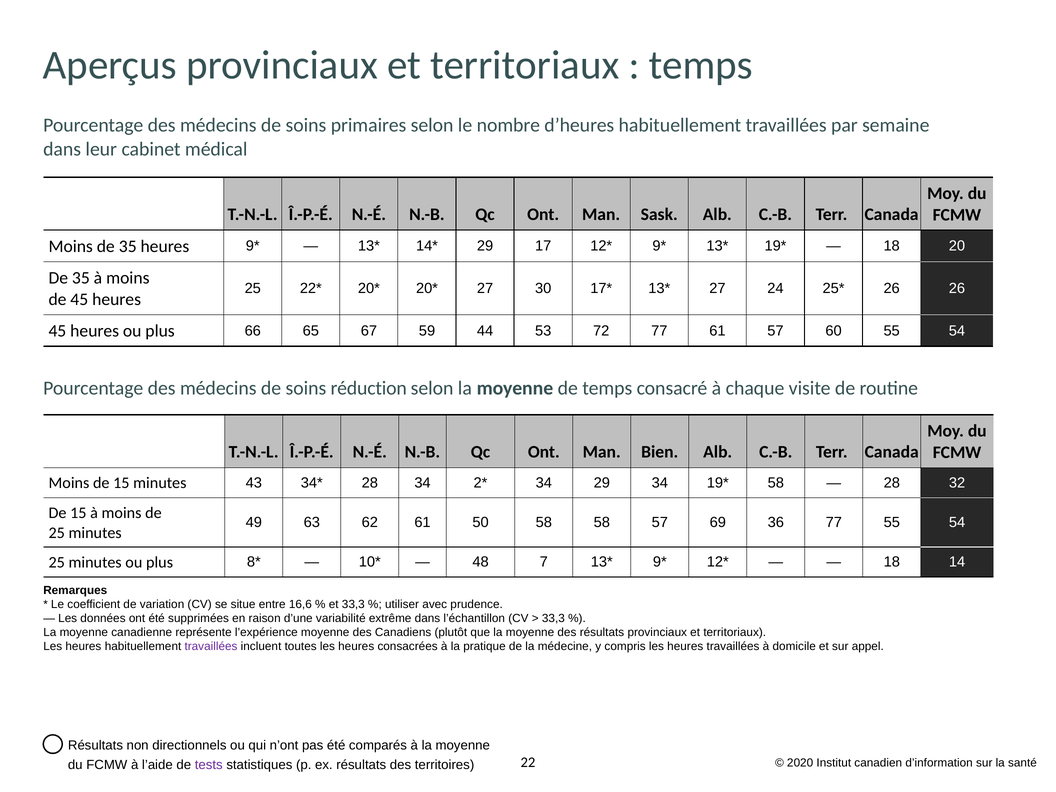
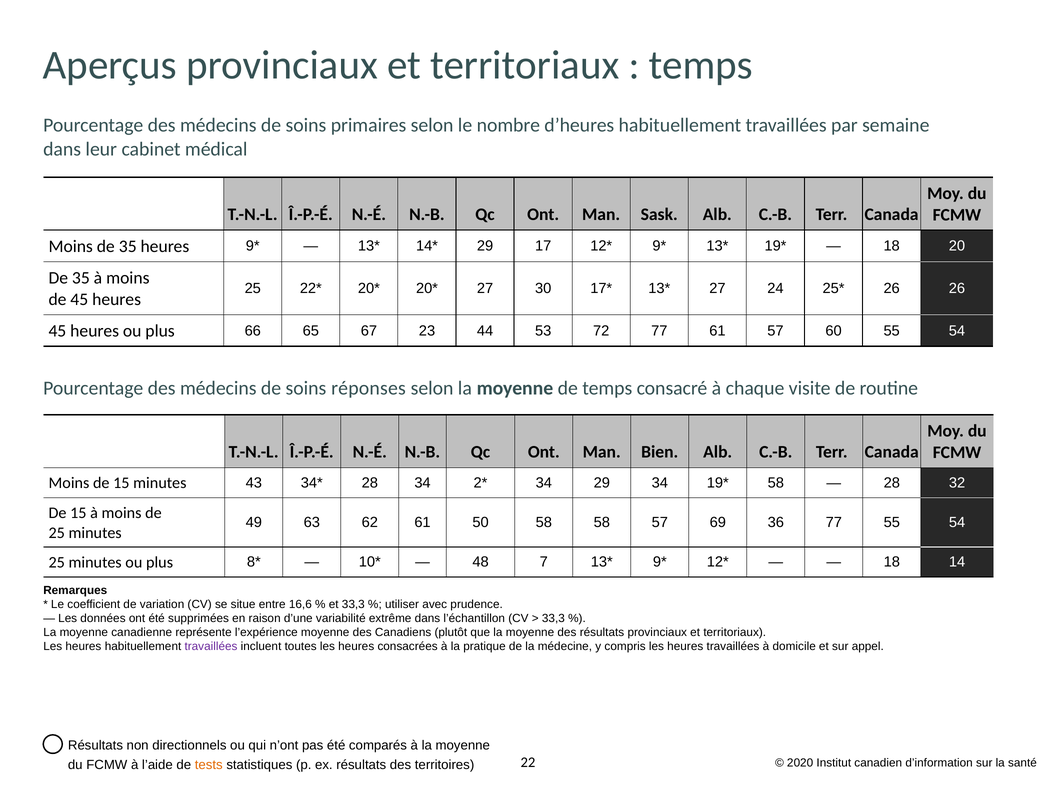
59: 59 -> 23 (427, 331)
réduction: réduction -> réponses (368, 388)
tests colour: purple -> orange (209, 765)
